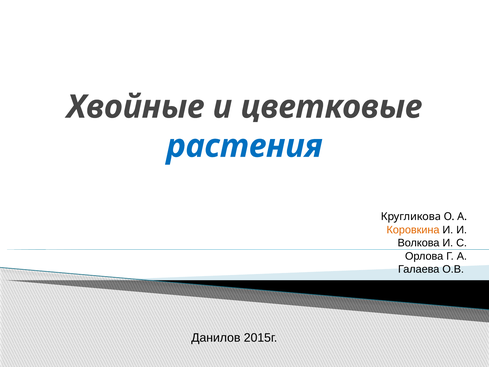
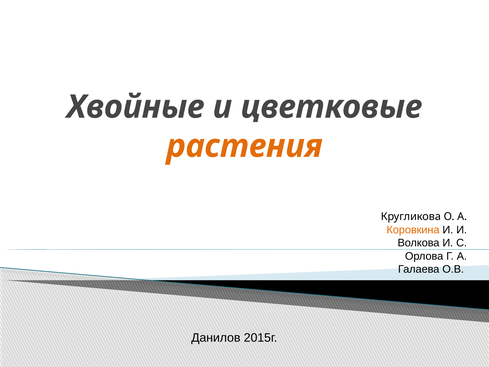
растения colour: blue -> orange (244, 146)
